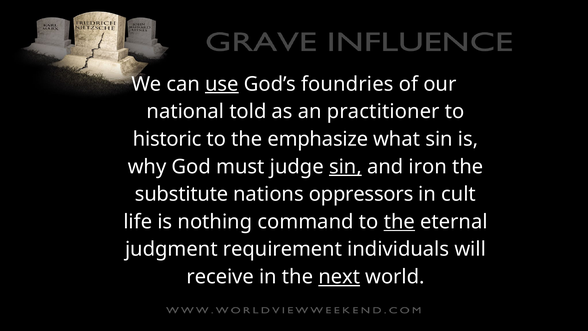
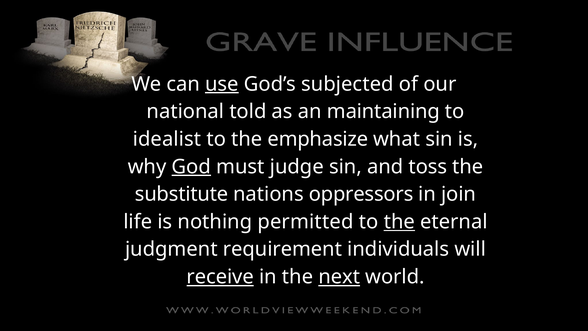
foundries: foundries -> subjected (347, 84)
practitioner: practitioner -> maintaining (383, 111)
historic: historic -> idealist (167, 139)
God underline: none -> present (191, 167)
sin underline: present -> none (345, 167)
iron: iron -> toss (428, 167)
cult: cult -> join (459, 194)
command: command -> permitted (305, 222)
receive underline: none -> present (220, 277)
